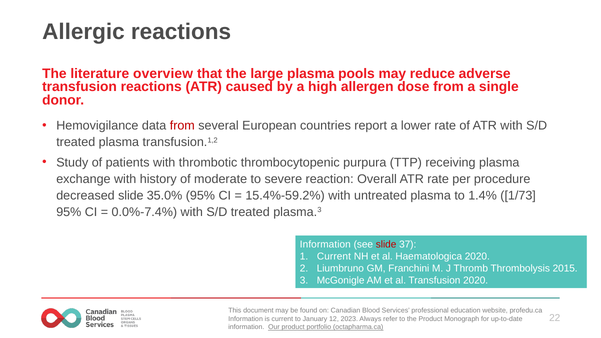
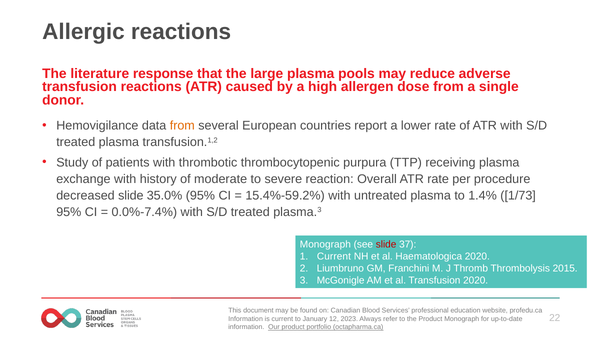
overview: overview -> response (163, 74)
from colour: red -> orange (182, 126)
Information: Information -> Monograph (325, 245)
